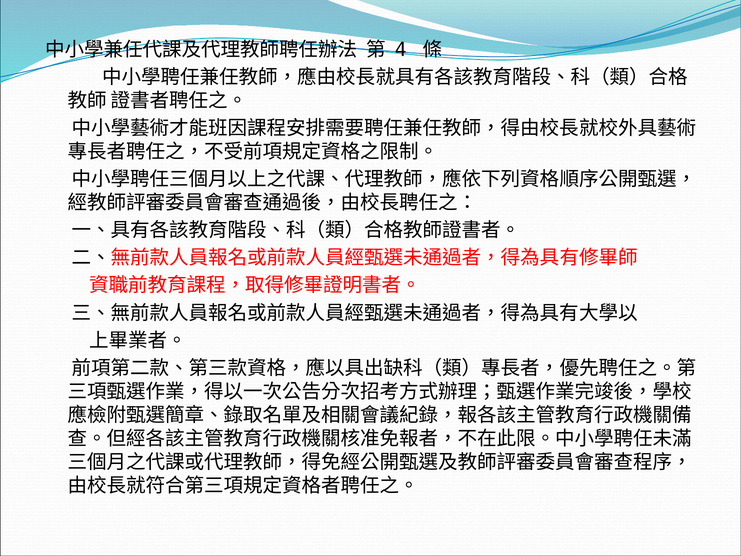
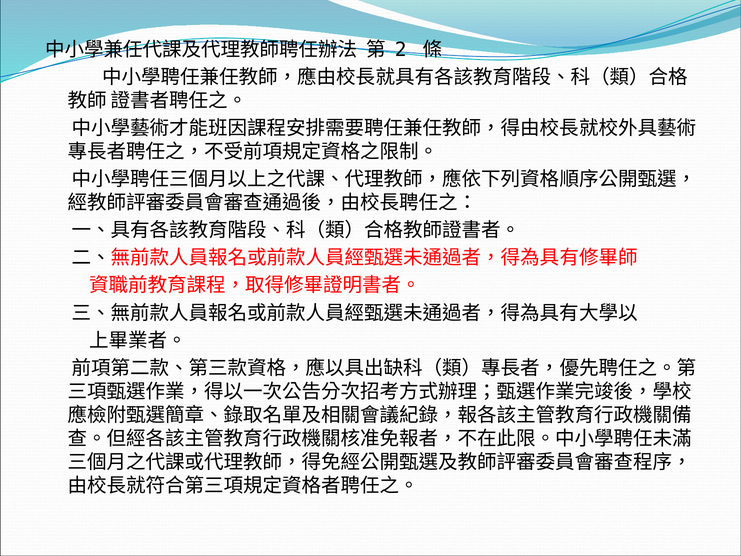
4: 4 -> 2 (401, 50)
